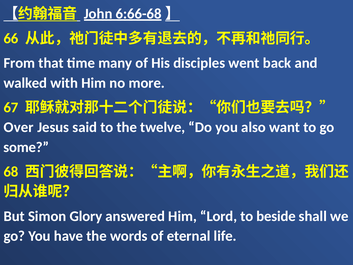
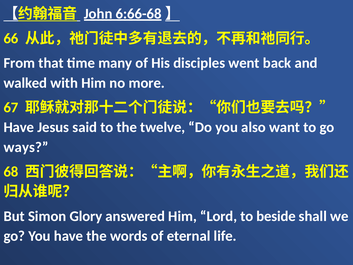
Over: Over -> Have (19, 127)
some: some -> ways (26, 147)
